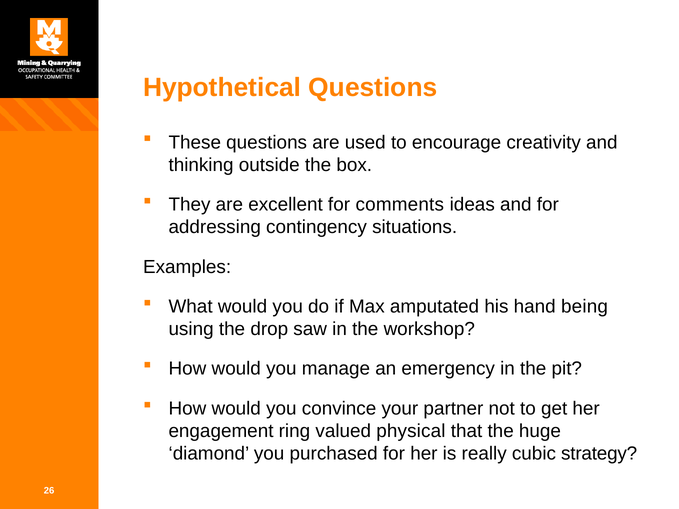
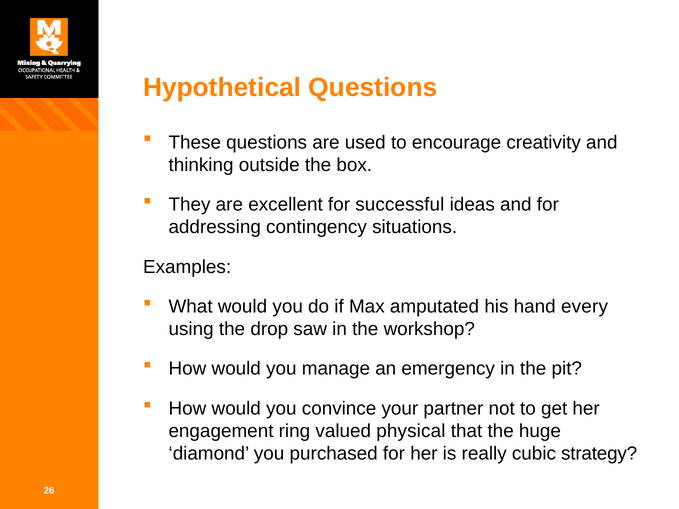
comments: comments -> successful (400, 205)
being: being -> every (585, 307)
